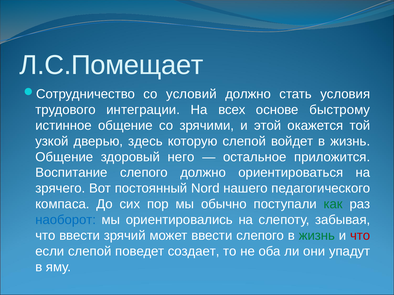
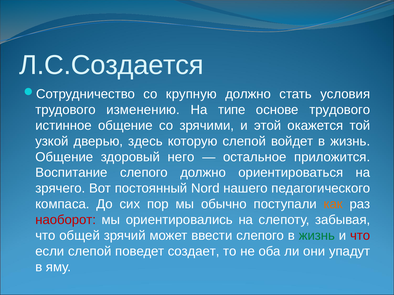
Л.С.Помещает: Л.С.Помещает -> Л.С.Создается (111, 65)
условий: условий -> крупную (191, 94)
интеграции: интеграции -> изменению (143, 110)
всех: всех -> типе (232, 110)
основе быстрому: быстрому -> трудового (340, 110)
как colour: green -> orange (333, 204)
наоборот colour: blue -> red (66, 220)
что ввести: ввести -> общей (80, 236)
